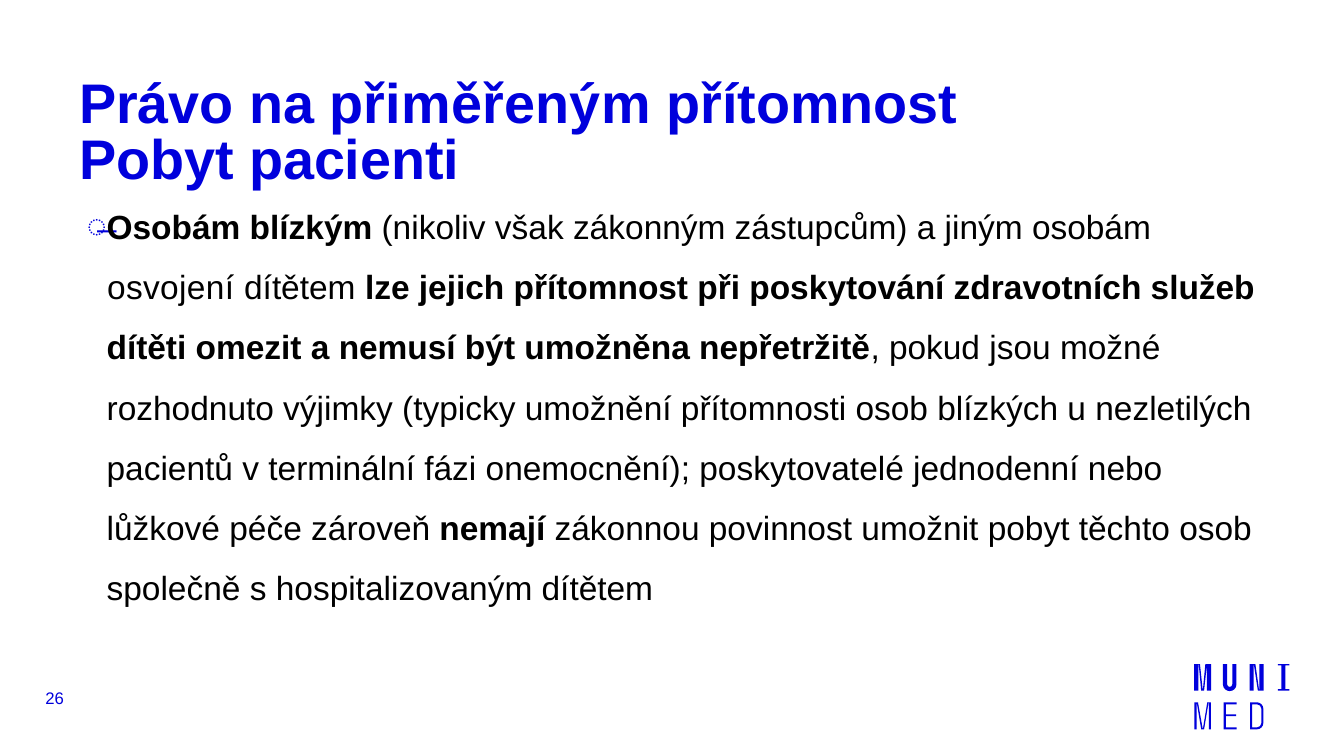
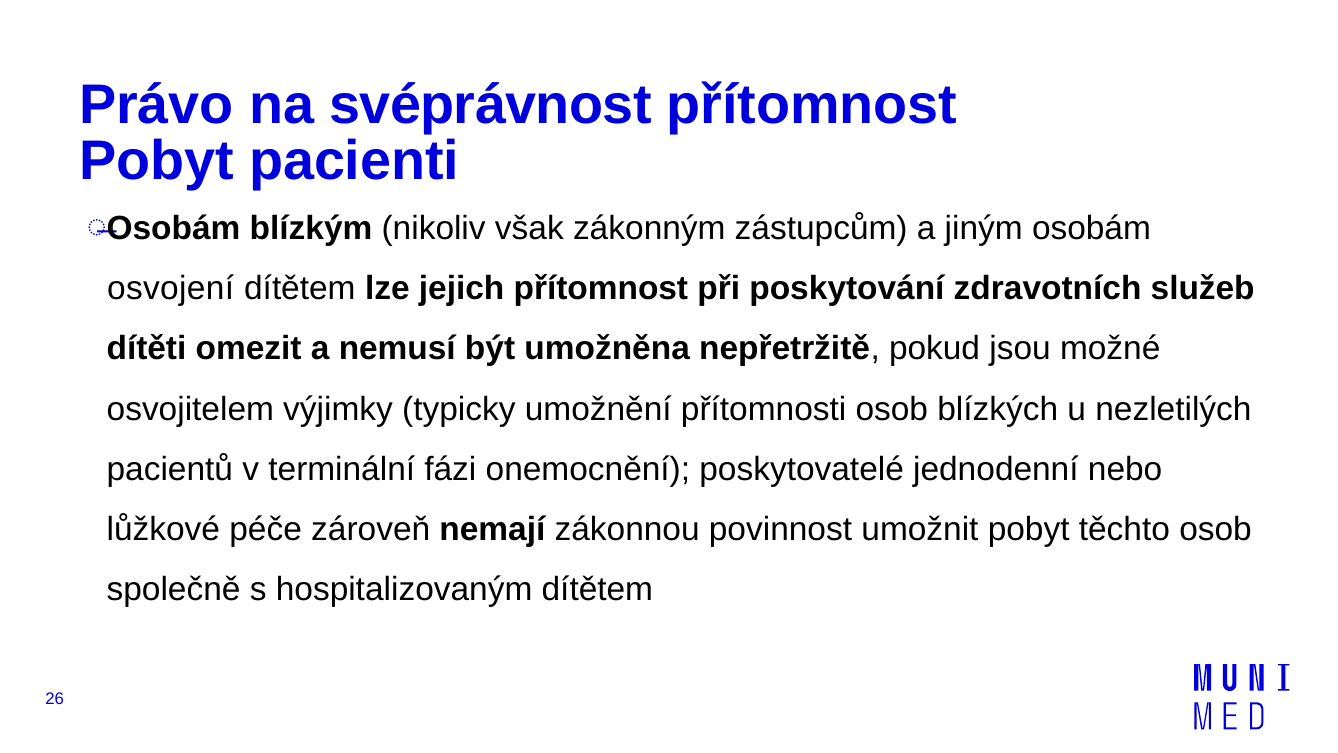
přiměřeným: přiměřeným -> svéprávnost (491, 105)
rozhodnuto: rozhodnuto -> osvojitelem (190, 409)
